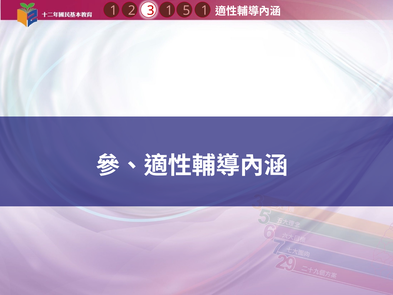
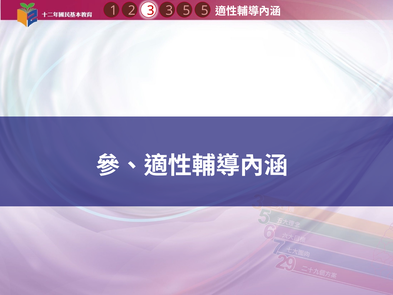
2 1: 1 -> 3 (169, 11)
5 1: 1 -> 5 (205, 11)
